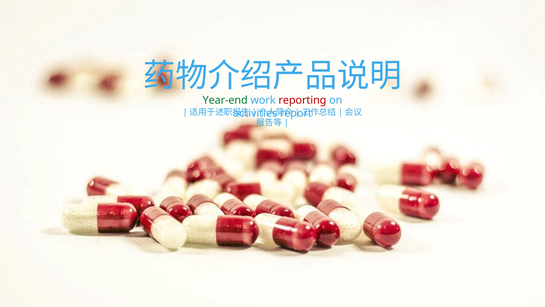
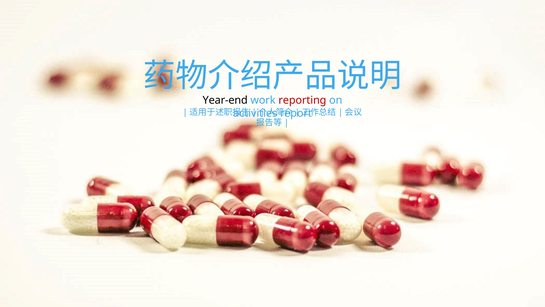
Year-end colour: green -> black (225, 100)
